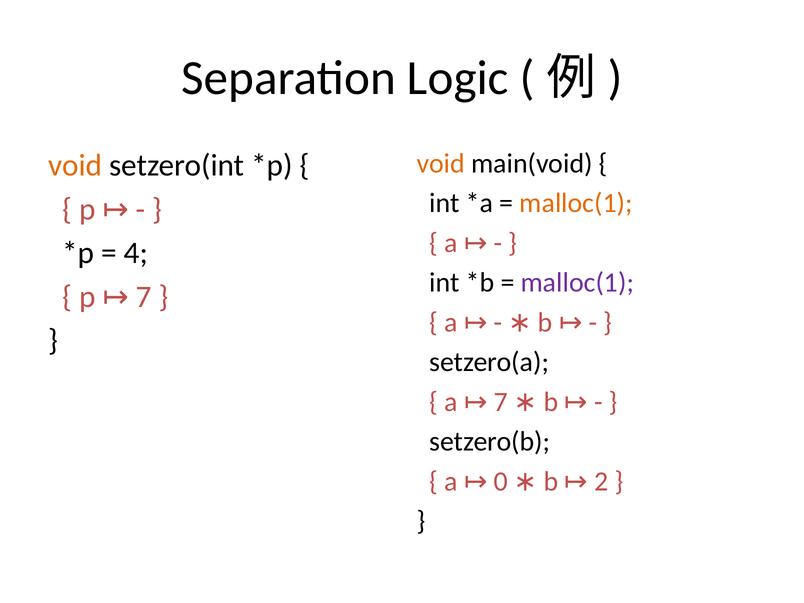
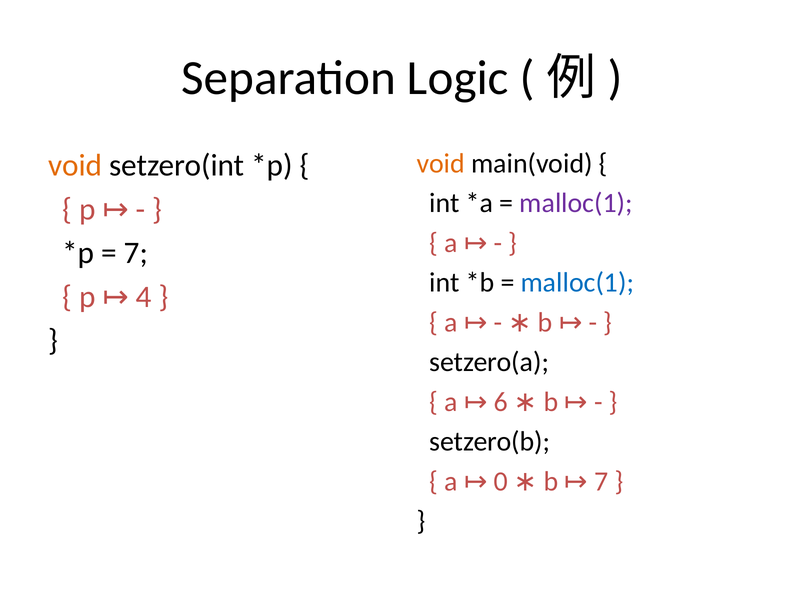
malloc(1 colour: orange -> purple (576, 203)
4: 4 -> 7 (136, 253)
malloc(1 colour: purple -> blue (577, 283)
p 7: 7 -> 4 (144, 297)
a 7: 7 -> 6 (501, 402)
b 2: 2 -> 7 (601, 481)
